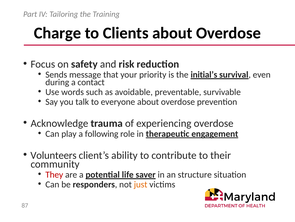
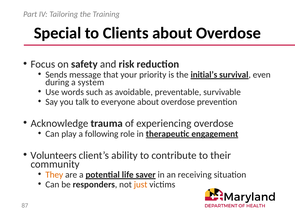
Charge: Charge -> Special (58, 33)
contact: contact -> system (91, 82)
They colour: red -> orange (54, 174)
structure: structure -> receiving (195, 174)
